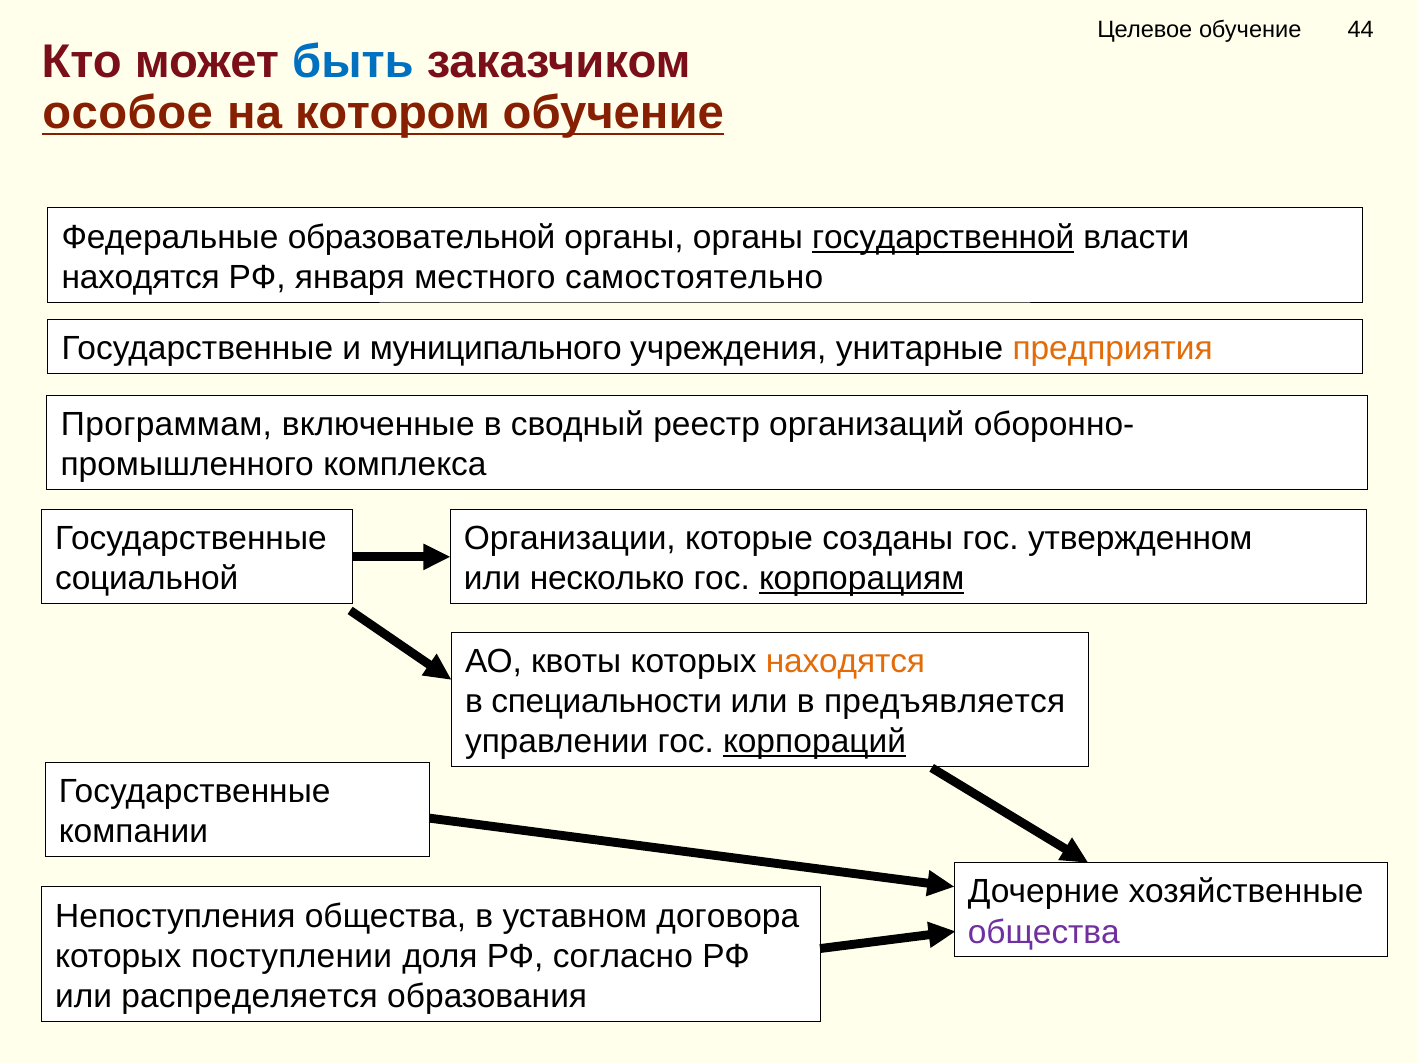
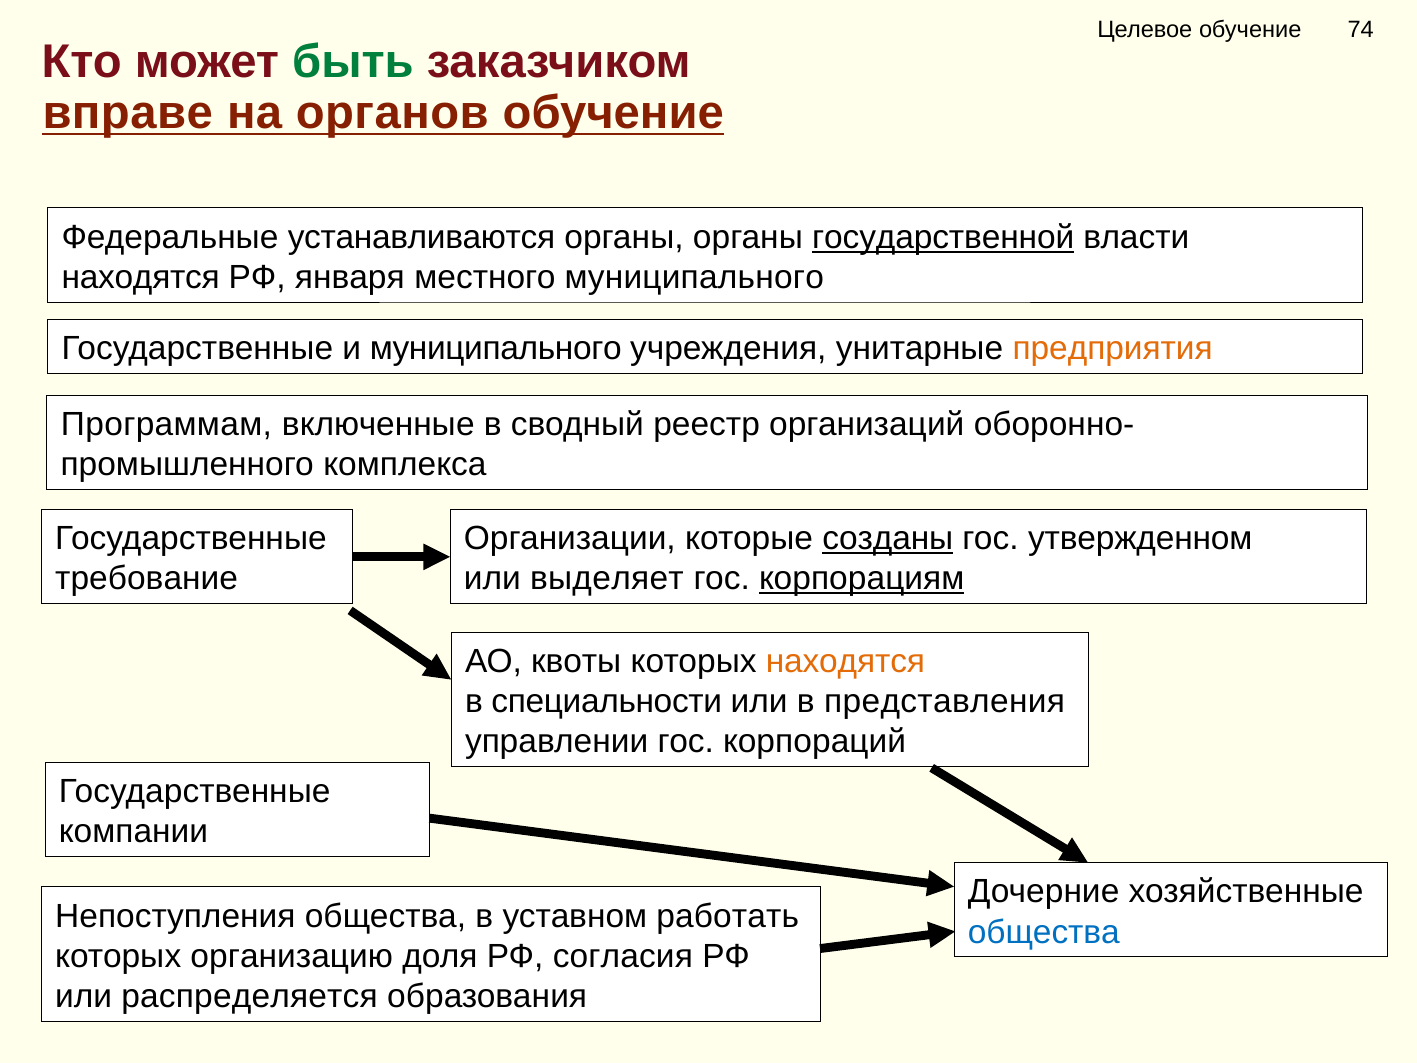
44: 44 -> 74 (1361, 30)
быть colour: blue -> green (353, 62)
особое: особое -> вправе (128, 113)
котором: котором -> органов (392, 113)
образовательной: образовательной -> устанавливаются (422, 237)
местного самостоятельно: самостоятельно -> муниципального (694, 277)
созданы underline: none -> present (888, 538)
социальной: социальной -> требование (147, 579)
несколько: несколько -> выделяет (607, 579)
предъявляется: предъявляется -> представления (945, 701)
корпораций underline: present -> none (815, 741)
договора: договора -> работать (728, 916)
общества colour: purple -> blue (1044, 932)
поступлении: поступлении -> организацию (292, 956)
согласно: согласно -> согласия (623, 956)
